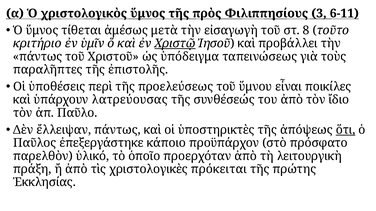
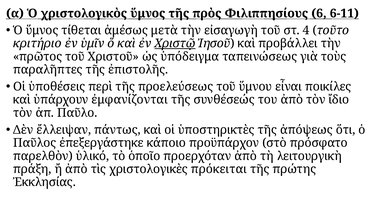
3: 3 -> 6 (319, 13)
8: 8 -> 4 (306, 30)
πάντως: πάντως -> πρῶτος (38, 57)
λατρεύουσας: λατρεύουσας -> ἐμφανίζονται (130, 100)
ὅτι underline: present -> none (346, 130)
